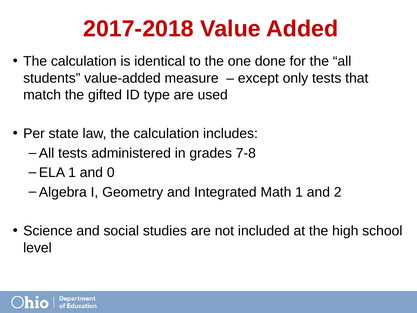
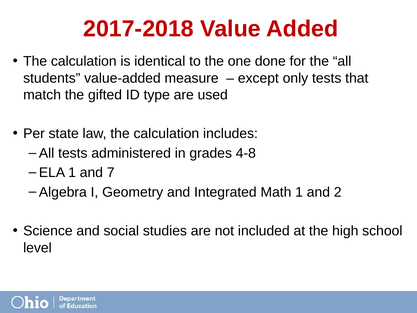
7-8: 7-8 -> 4-8 (246, 153)
0: 0 -> 7 (111, 173)
